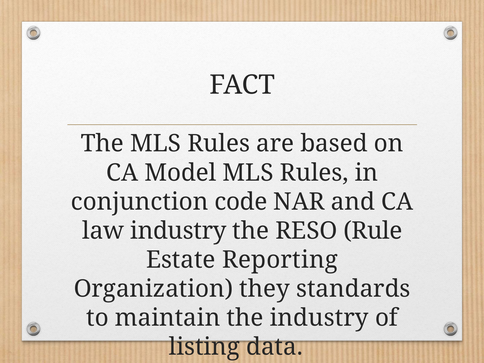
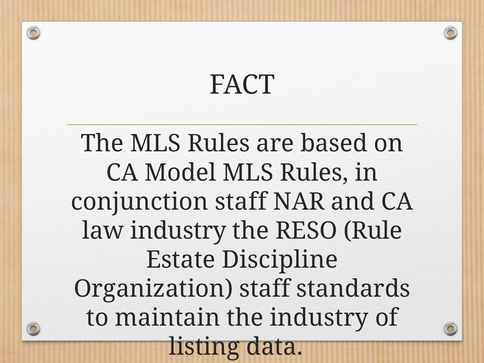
conjunction code: code -> staff (241, 202)
Reporting: Reporting -> Discipline (280, 260)
Organization they: they -> staff (265, 289)
